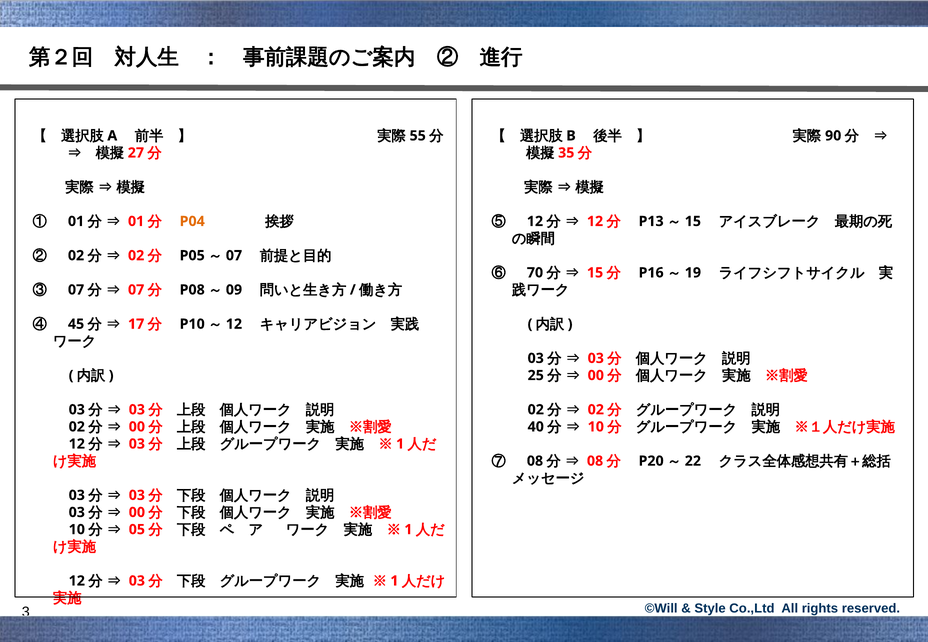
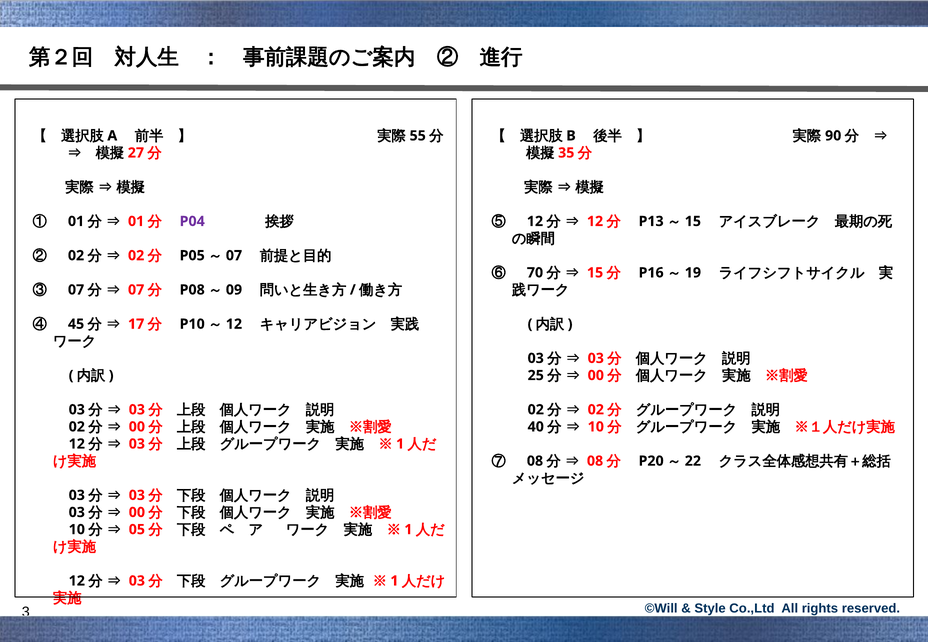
P04 colour: orange -> purple (192, 221)
